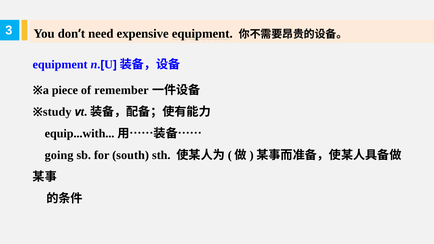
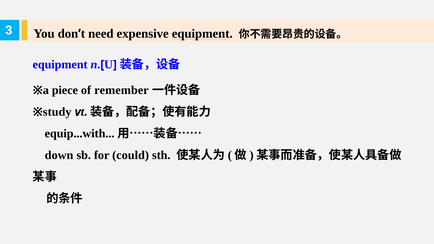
going: going -> down (59, 155)
south: south -> could (131, 155)
